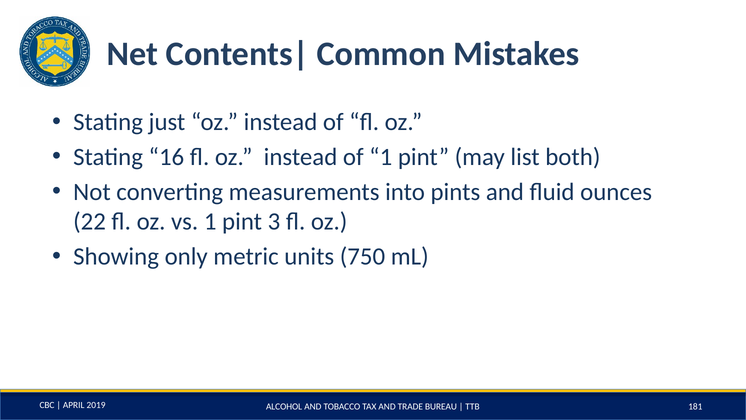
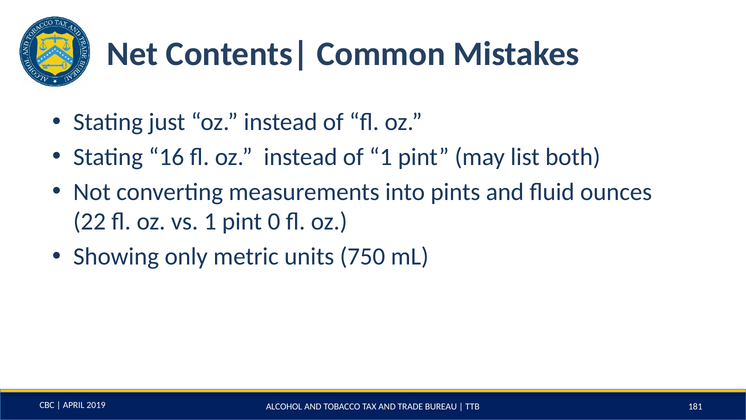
3: 3 -> 0 (274, 222)
